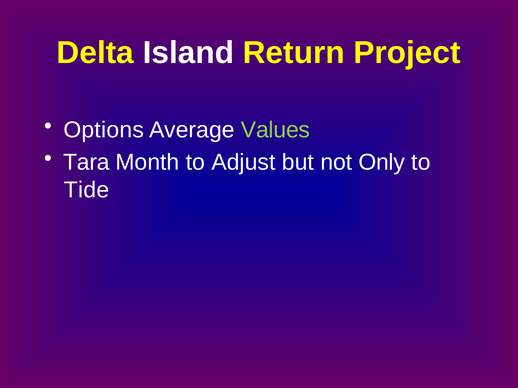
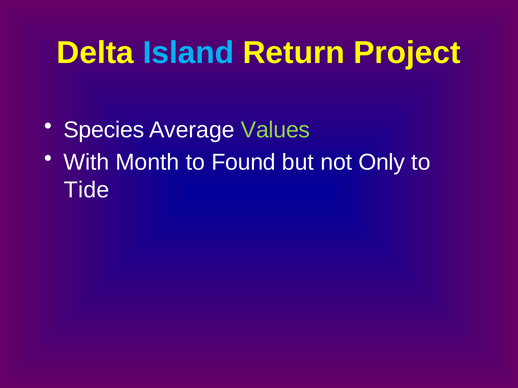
Island colour: white -> light blue (188, 53)
Options: Options -> Species (104, 130)
Tara: Tara -> With (86, 162)
Adjust: Adjust -> Found (244, 162)
